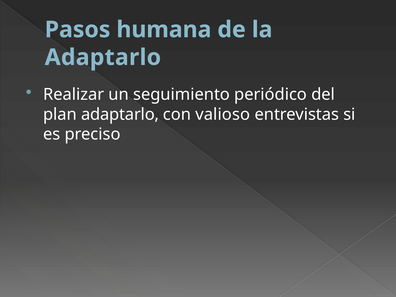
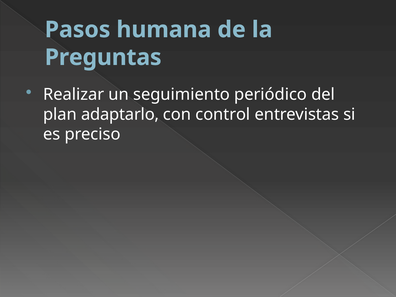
Adaptarlo: Adaptarlo -> Preguntas (103, 57)
valioso: valioso -> control (223, 114)
